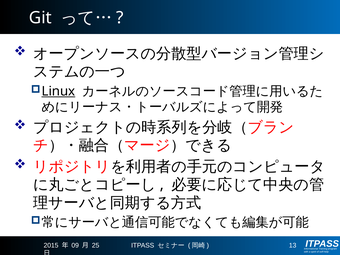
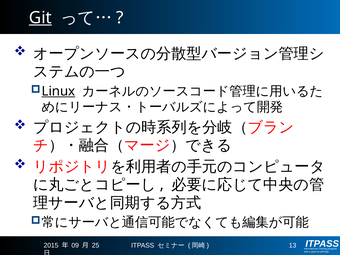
Git underline: none -> present (40, 18)
